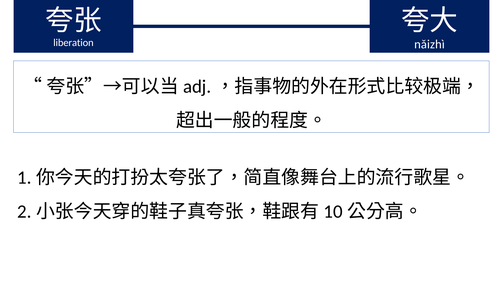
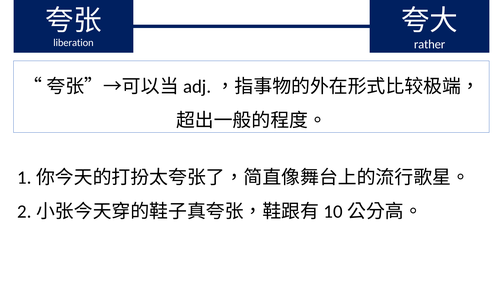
nǎizhì: nǎizhì -> rather (430, 44)
